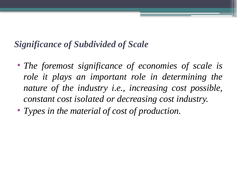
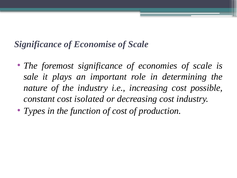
Subdivided: Subdivided -> Economise (95, 44)
role: role -> sale (31, 77)
material: material -> function (85, 111)
